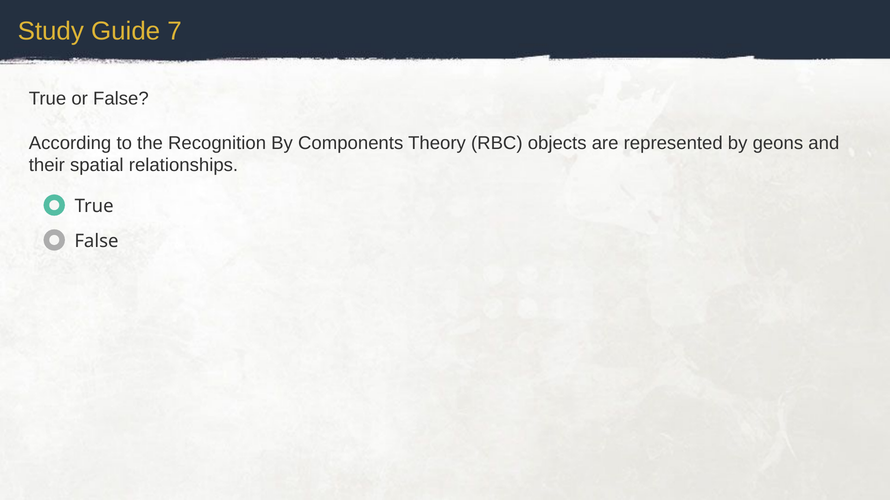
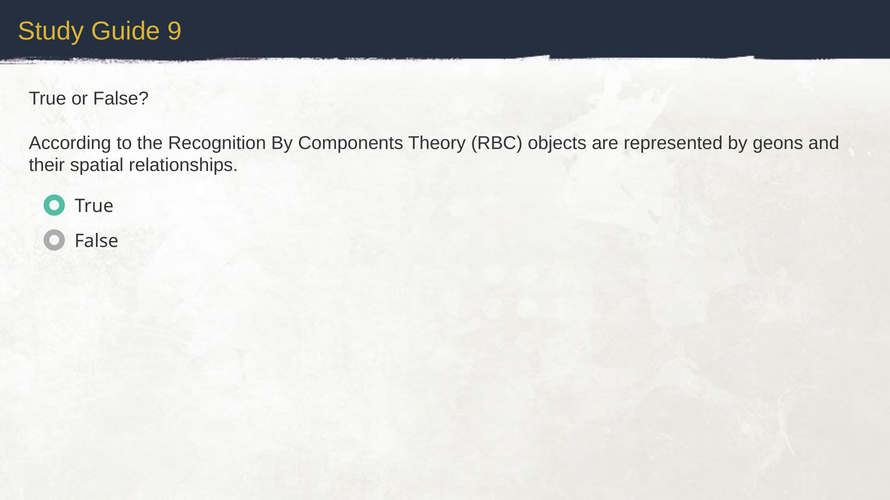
7: 7 -> 9 (175, 31)
